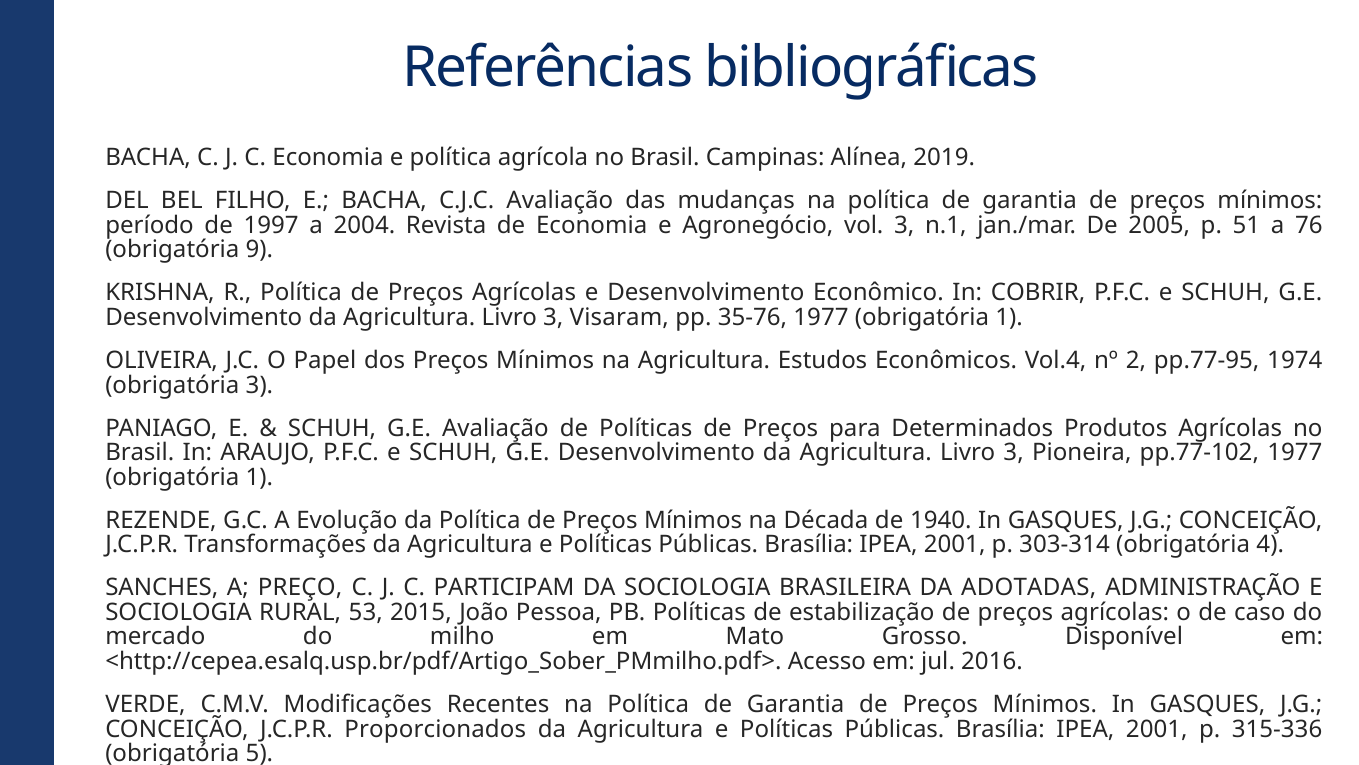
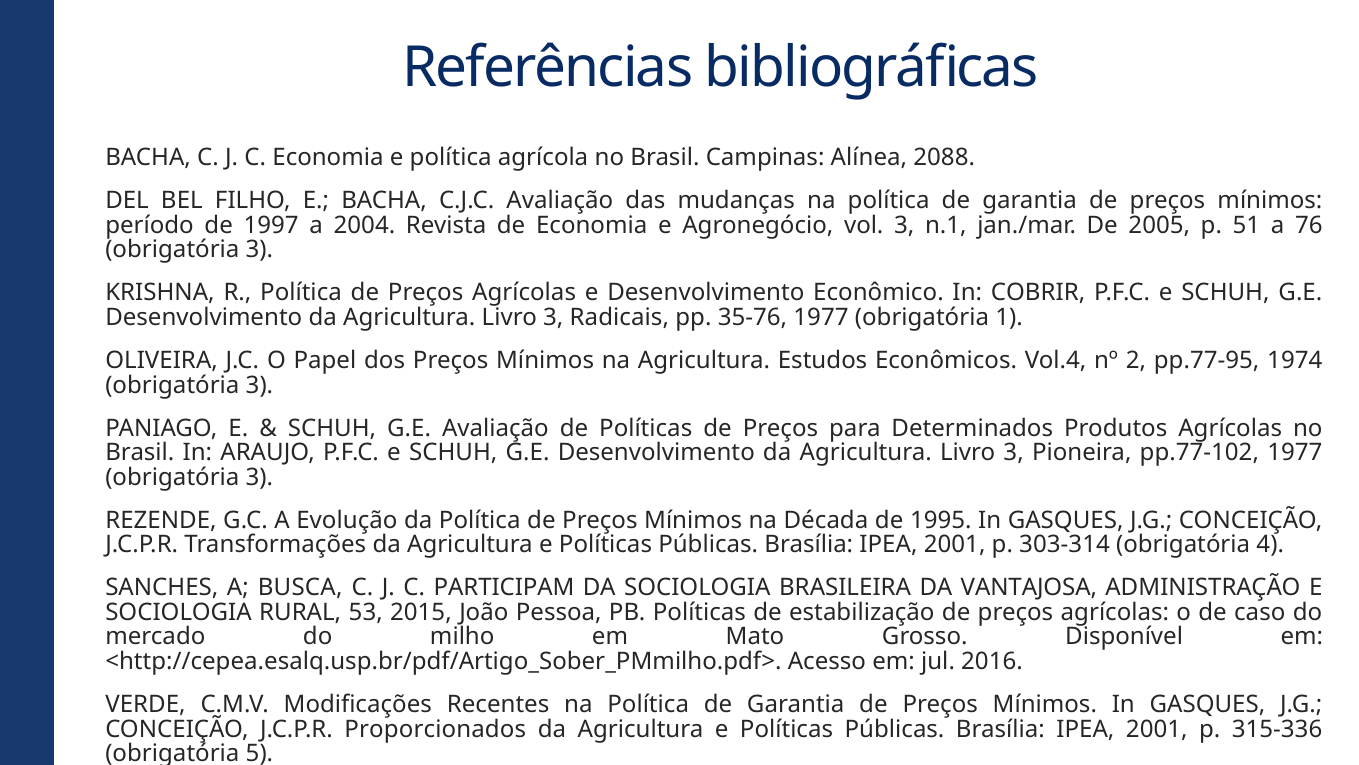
2019: 2019 -> 2088 (944, 158)
9: 9 -> 3 (259, 250)
Visaram: Visaram -> Radicais (619, 317)
1: 1 -> 3 (259, 477)
1940: 1940 -> 1995 (941, 520)
PREÇO: PREÇO -> BUSCA (300, 587)
ADOTADAS: ADOTADAS -> VANTAJOSA (1029, 587)
